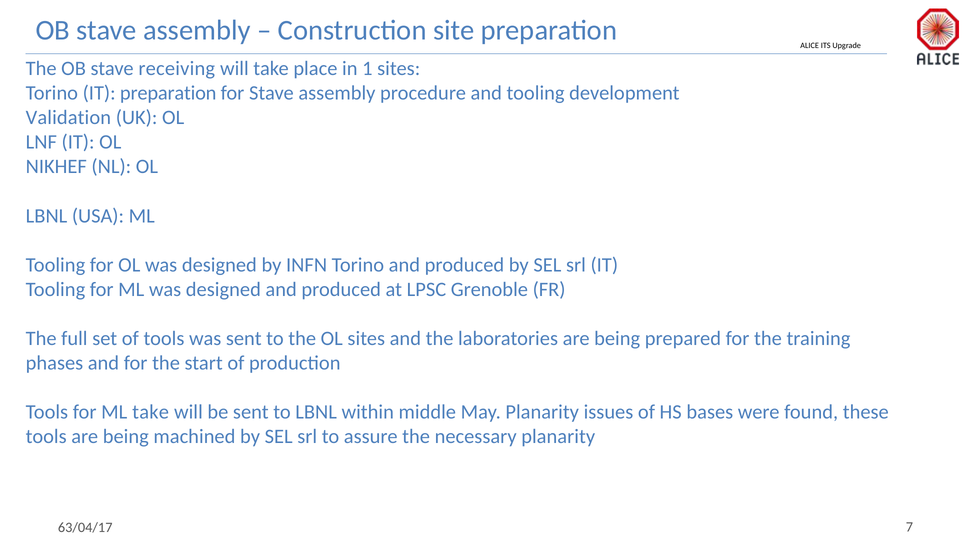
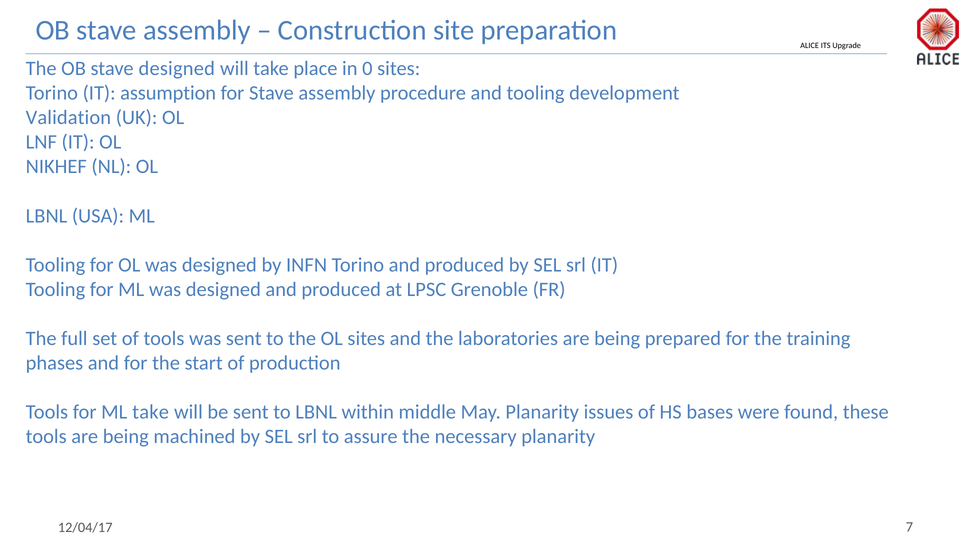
stave receiving: receiving -> designed (177, 69)
1: 1 -> 0 (367, 69)
IT preparation: preparation -> assumption (168, 93)
63/04/17: 63/04/17 -> 12/04/17 (85, 527)
